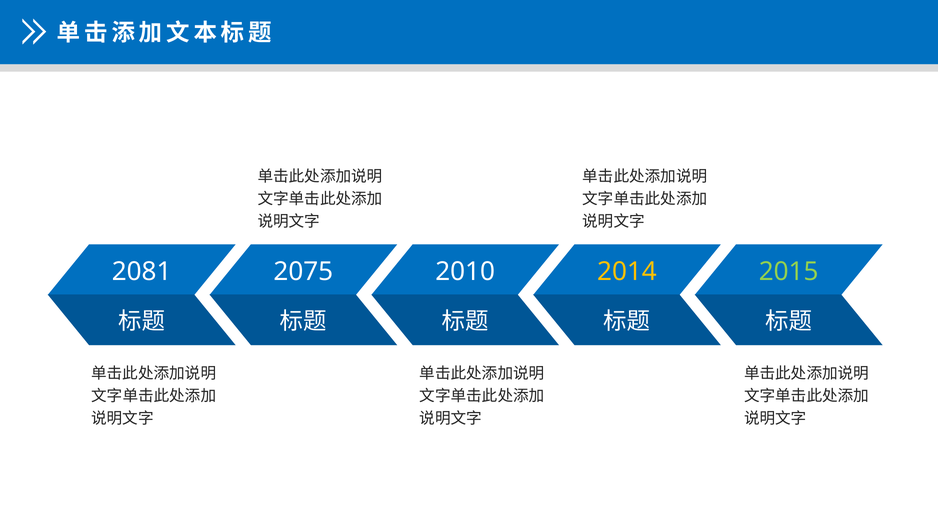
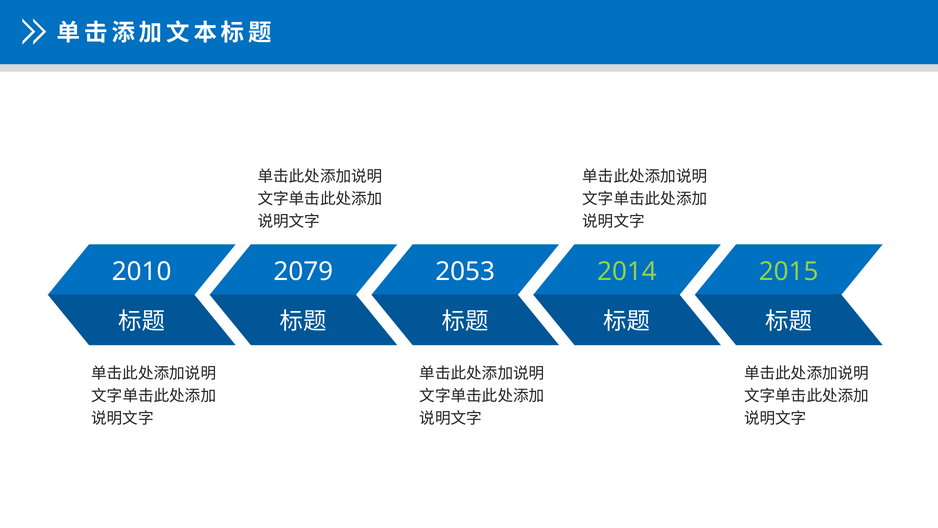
2081: 2081 -> 2010 (142, 271)
2075: 2075 -> 2079 (303, 271)
2010: 2010 -> 2053 (465, 271)
2014 colour: yellow -> light green (627, 271)
